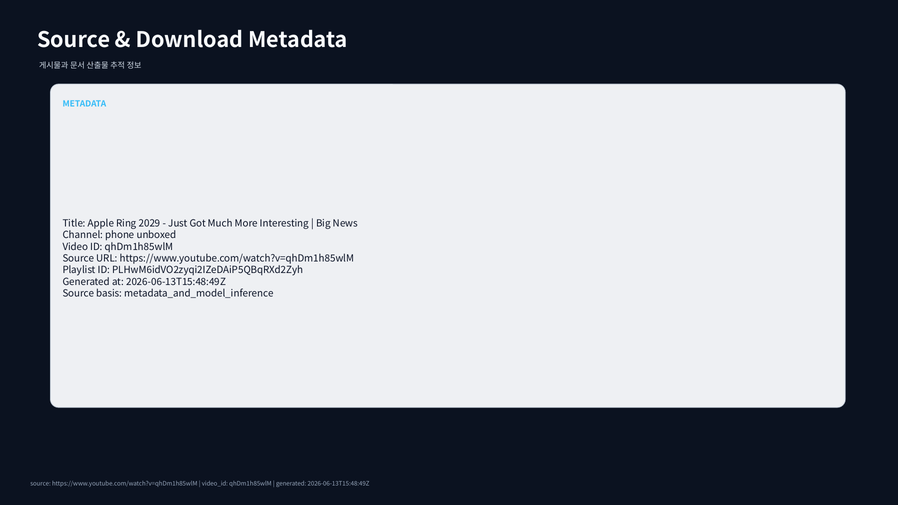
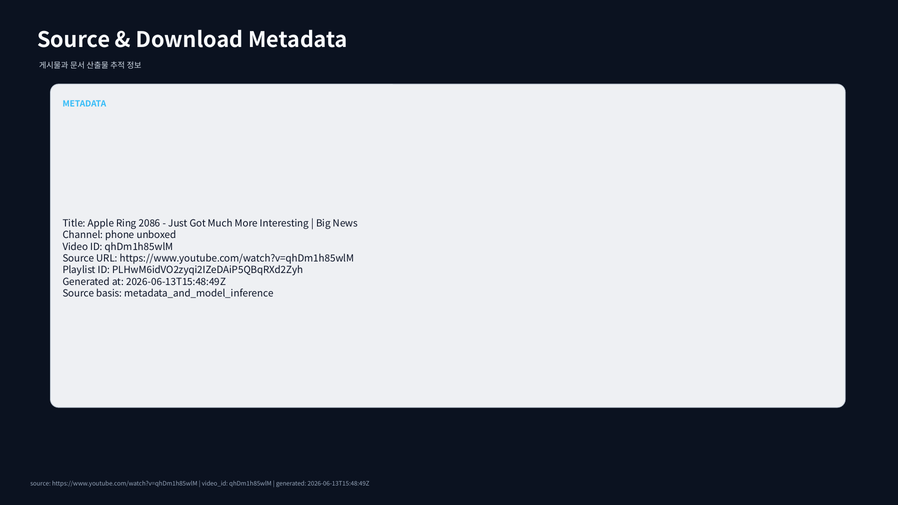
2029: 2029 -> 2086 (150, 223)
